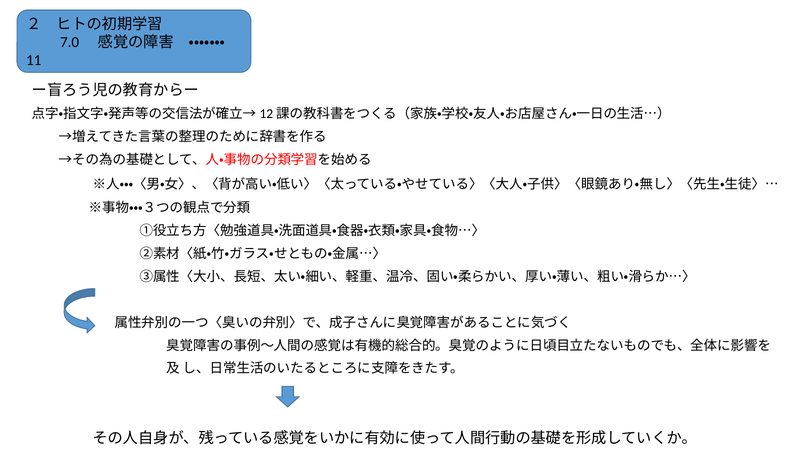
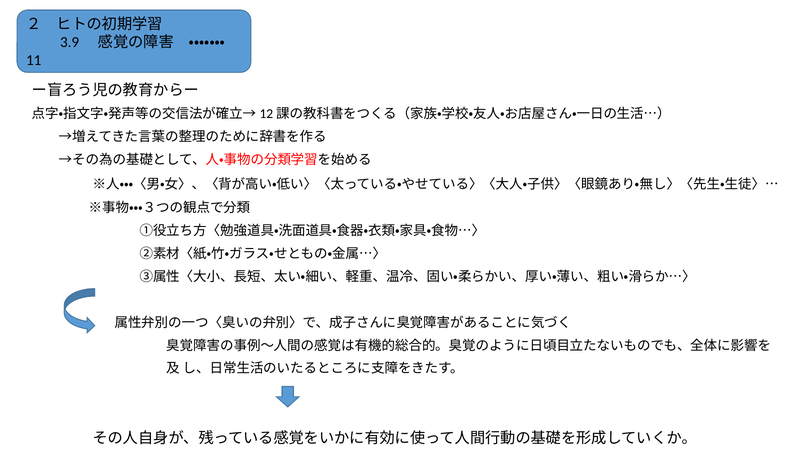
7.0: 7.0 -> 3.9 (70, 42)
